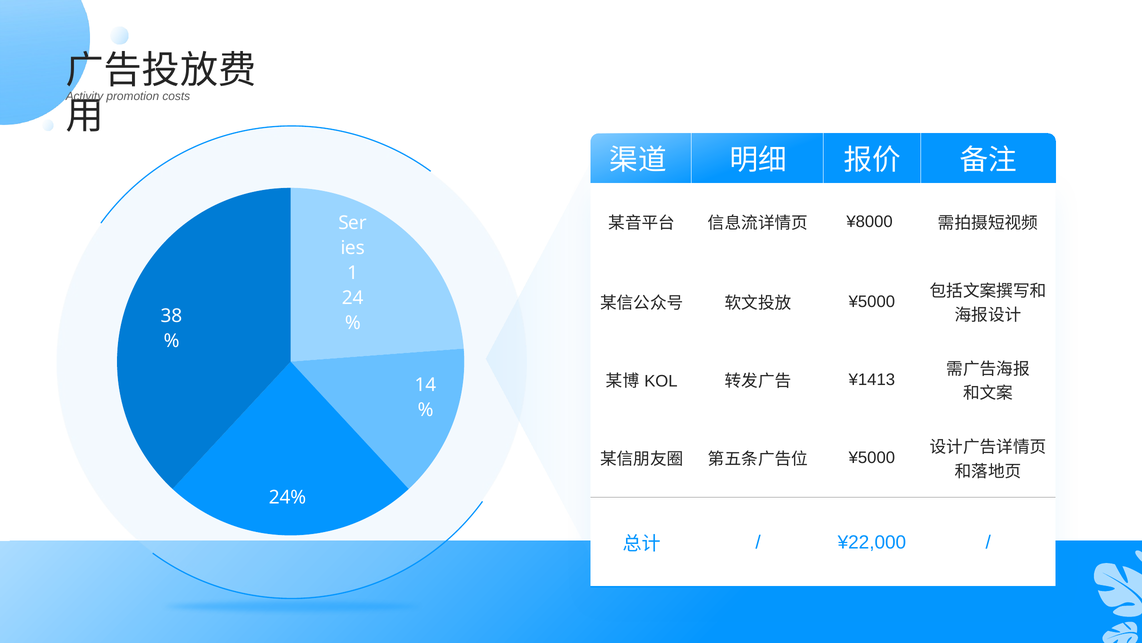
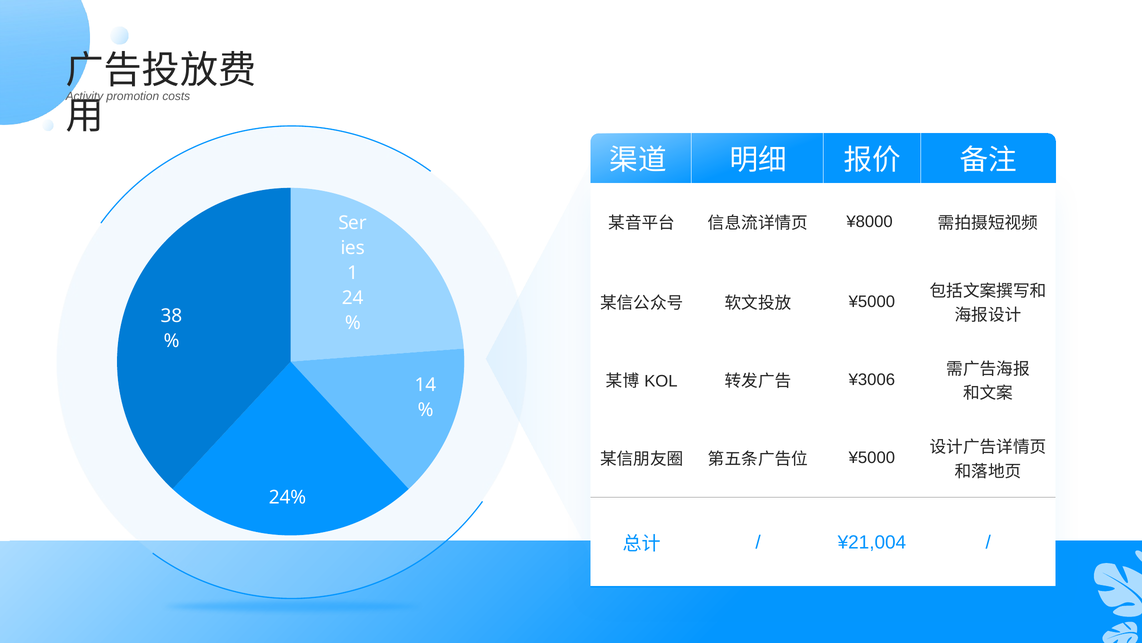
¥1413: ¥1413 -> ¥3006 (872, 379)
¥22,000: ¥22,000 -> ¥21,004 (872, 542)
